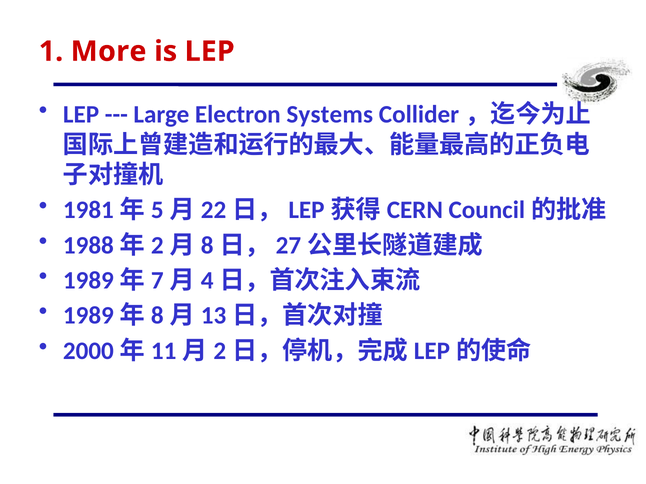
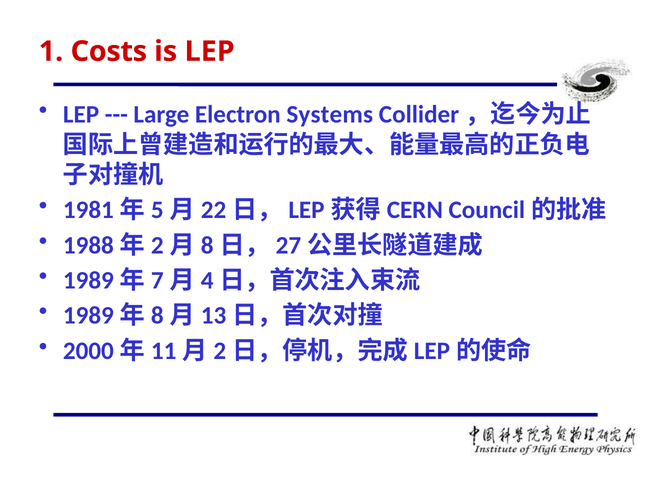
More: More -> Costs (109, 51)
